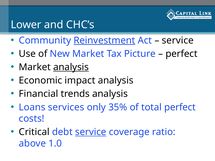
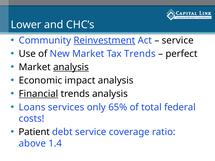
Tax Picture: Picture -> Trends (140, 54)
Financial underline: none -> present (39, 94)
35%: 35% -> 65% (118, 107)
total perfect: perfect -> federal (180, 107)
Critical: Critical -> Patient (34, 132)
service underline: present -> none (91, 132)
1.0: 1.0 -> 1.4 (55, 144)
